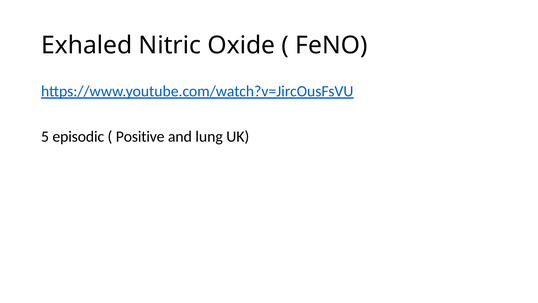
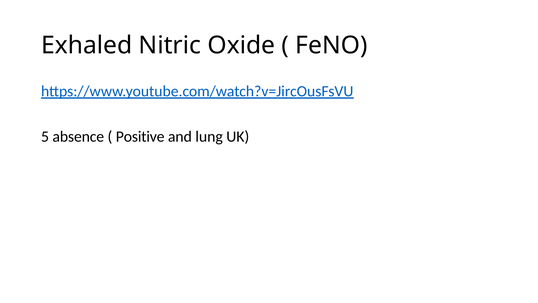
episodic: episodic -> absence (78, 136)
